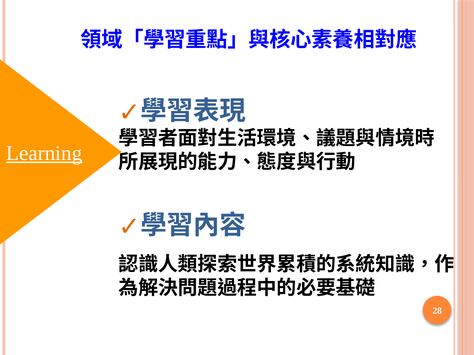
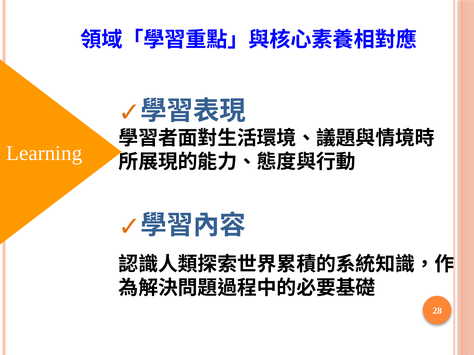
Learning underline: present -> none (44, 153)
